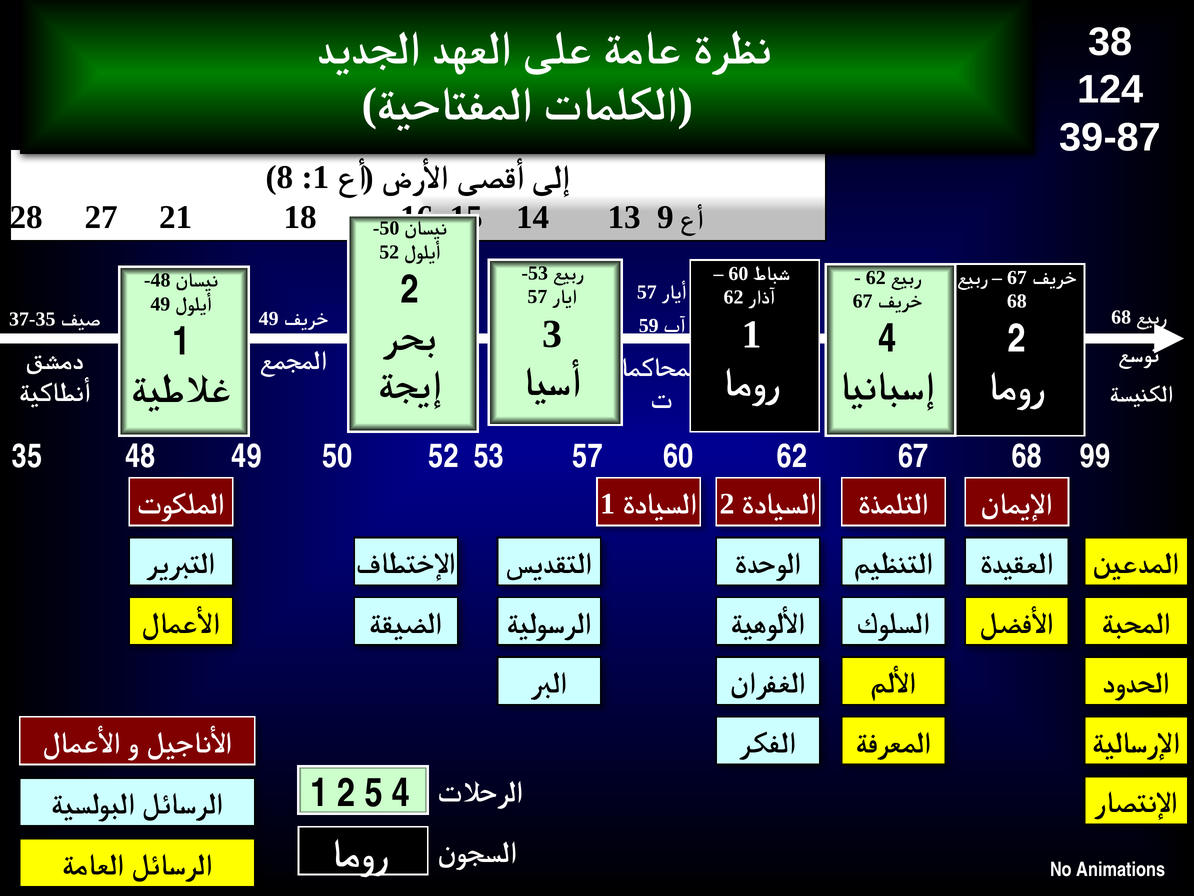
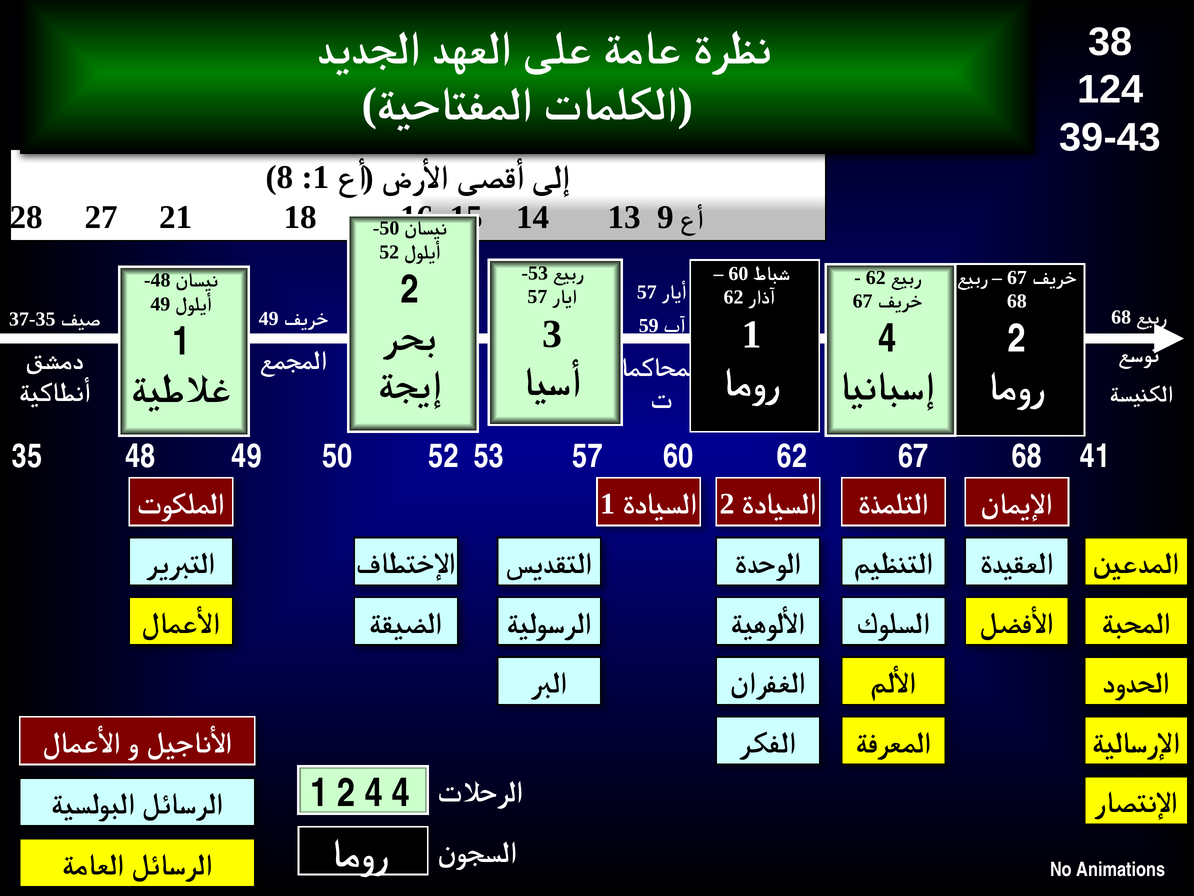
39-87: 39-87 -> 39-43 (1110, 137)
99: 99 -> 41 (1095, 456)
2 5: 5 -> 4 (374, 792)
